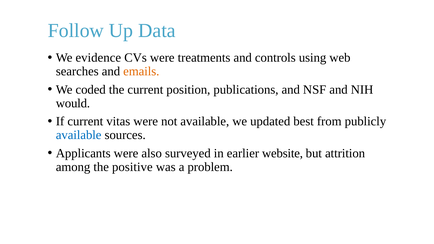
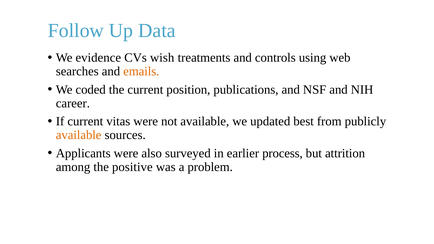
CVs were: were -> wish (162, 58)
would: would -> career (73, 103)
available colour: blue -> orange (79, 135)
website: website -> process (282, 153)
